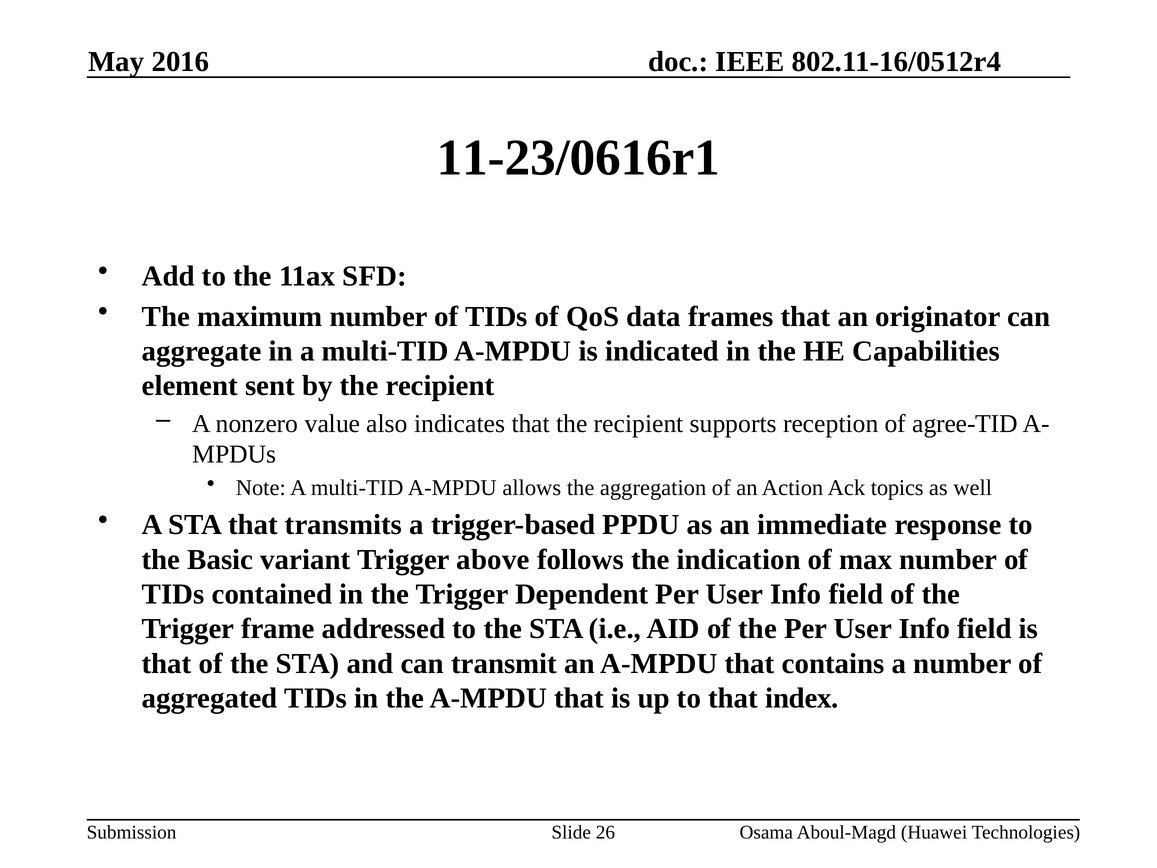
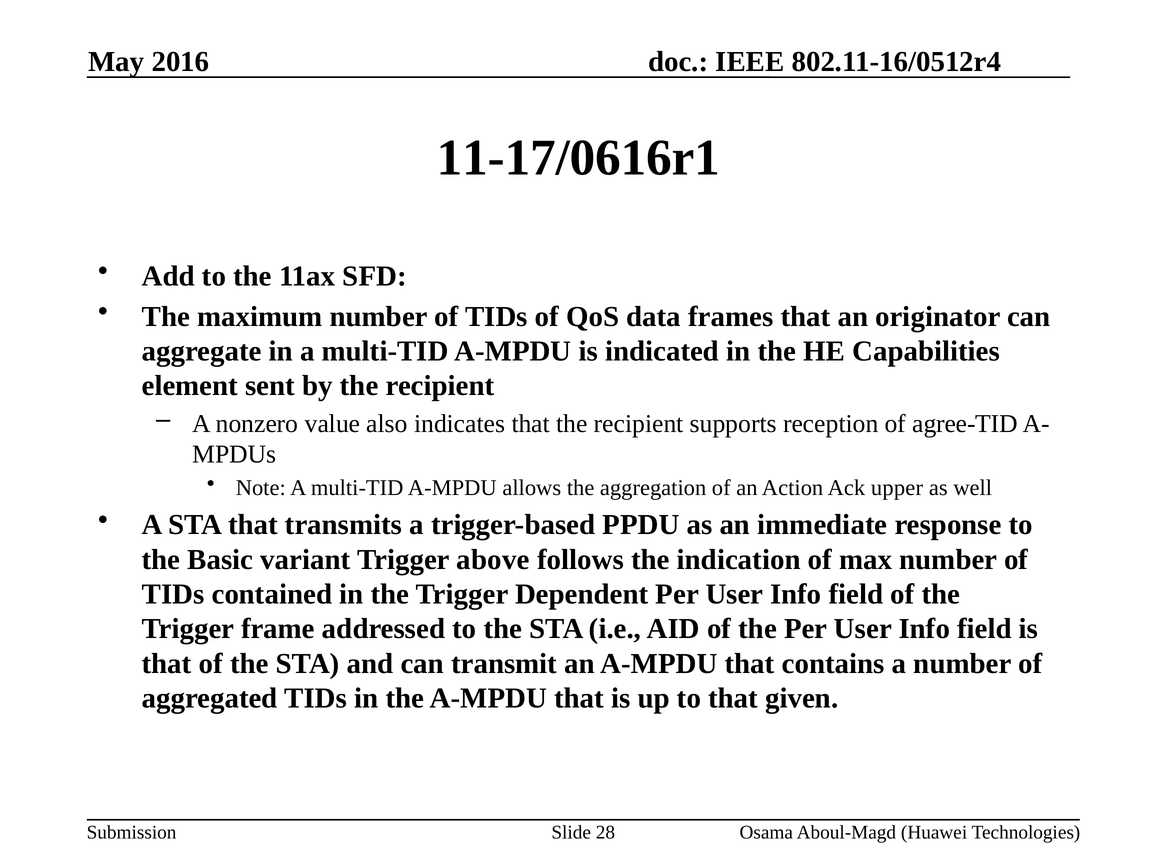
11-23/0616r1: 11-23/0616r1 -> 11-17/0616r1 (578, 158)
topics: topics -> upper (897, 488)
index: index -> given (802, 698)
26: 26 -> 28 (605, 832)
